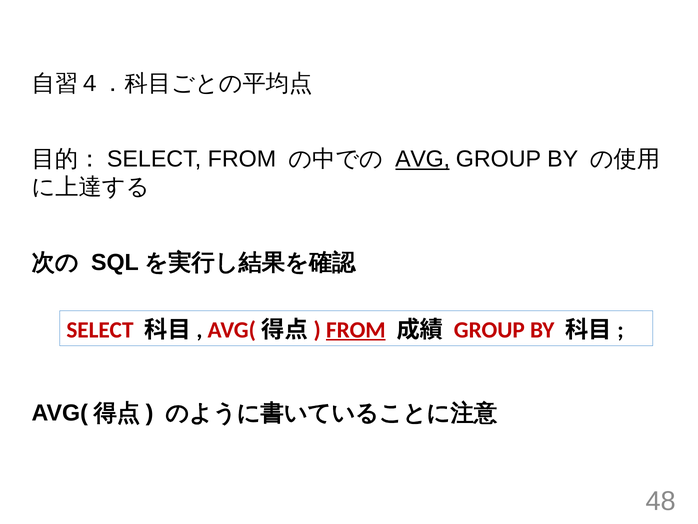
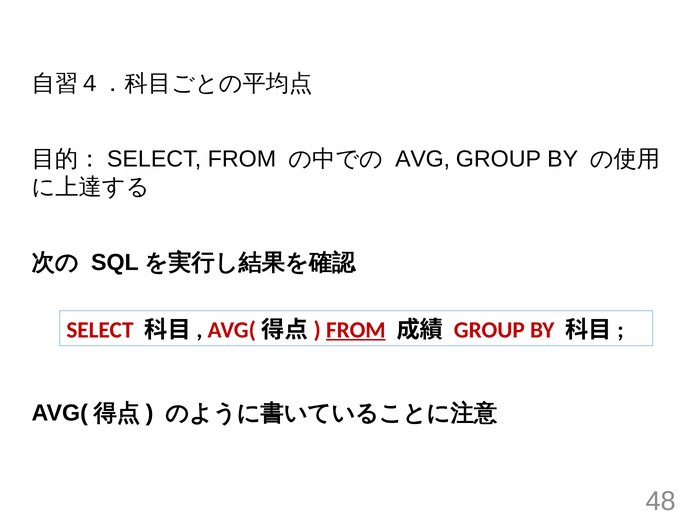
AVG underline: present -> none (423, 159)
